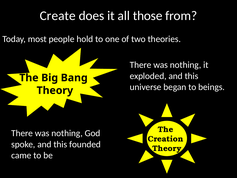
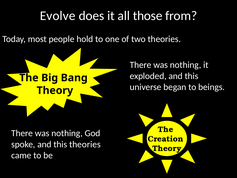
Create: Create -> Evolve (58, 16)
this founded: founded -> theories (85, 144)
